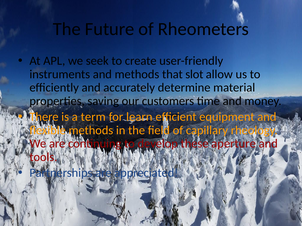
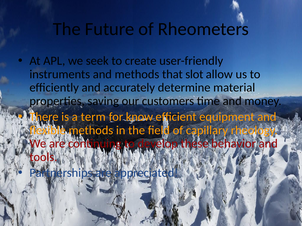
learn: learn -> know (139, 117)
aperture: aperture -> behavior (234, 144)
